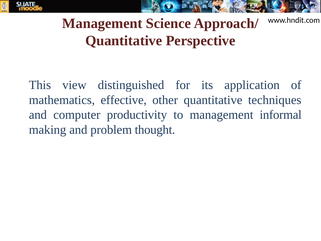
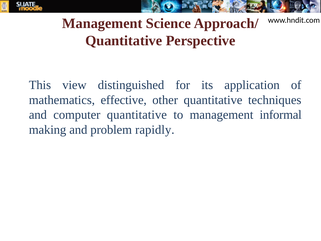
computer productivity: productivity -> quantitative (137, 115)
thought: thought -> rapidly (155, 130)
